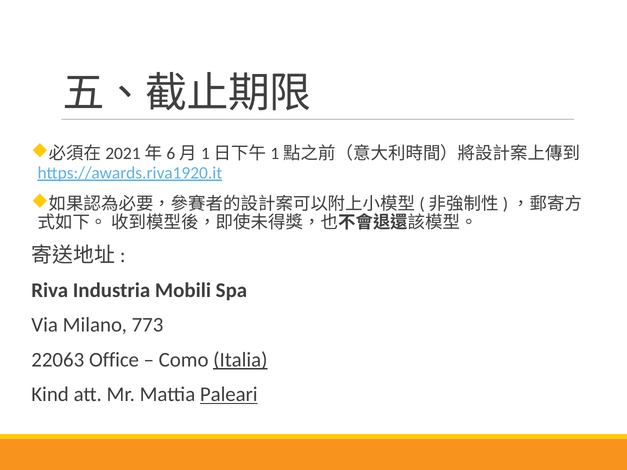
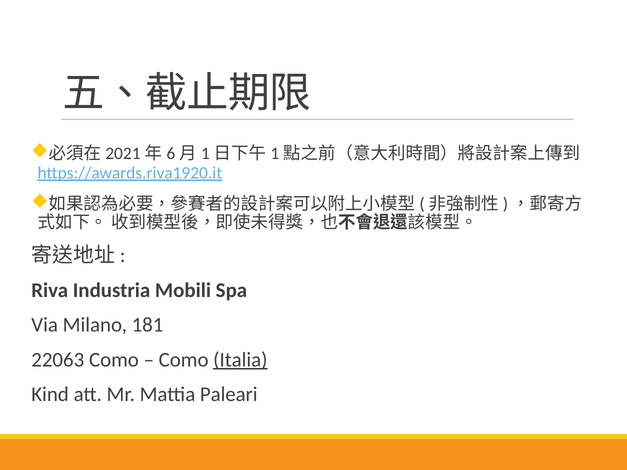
773: 773 -> 181 (148, 325)
22063 Office: Office -> Como (114, 360)
Paleari underline: present -> none (229, 395)
